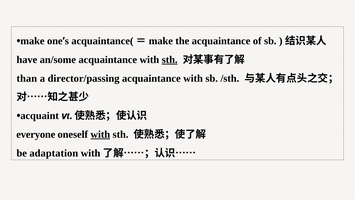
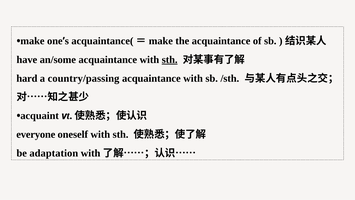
than: than -> hard (27, 78)
director/passing: director/passing -> country/passing (84, 78)
with underline: present -> none (100, 134)
